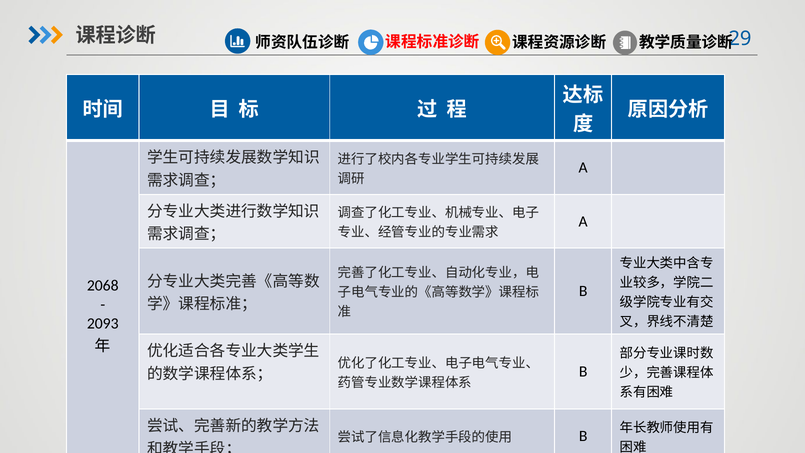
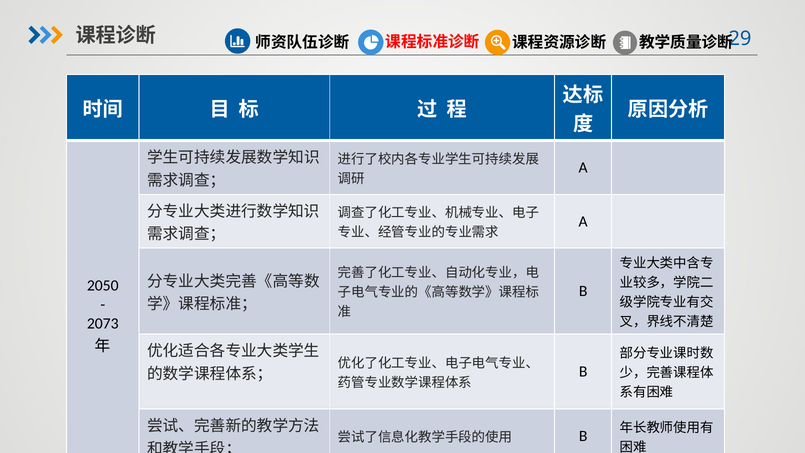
2068: 2068 -> 2050 (103, 285)
2093: 2093 -> 2073 (103, 323)
